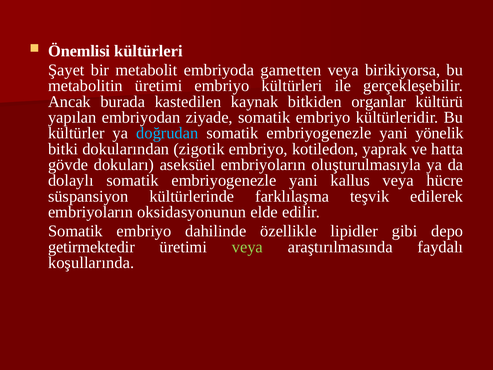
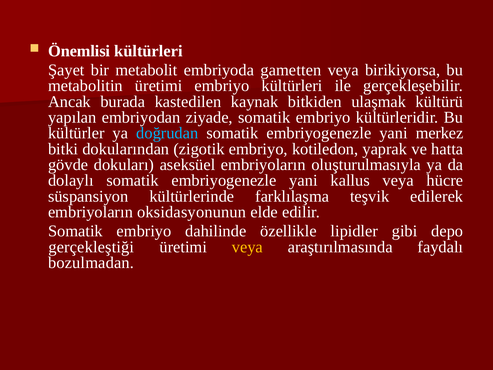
organlar: organlar -> ulaşmak (379, 102)
yönelik: yönelik -> merkez (440, 133)
getirmektedir: getirmektedir -> gerçekleştiği (91, 247)
veya colour: light green -> yellow (247, 247)
koşullarında: koşullarında -> bozulmadan (91, 263)
